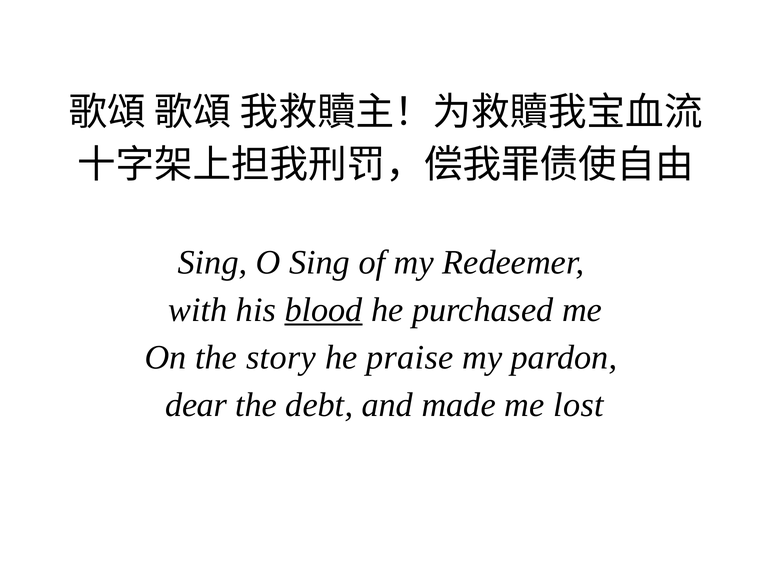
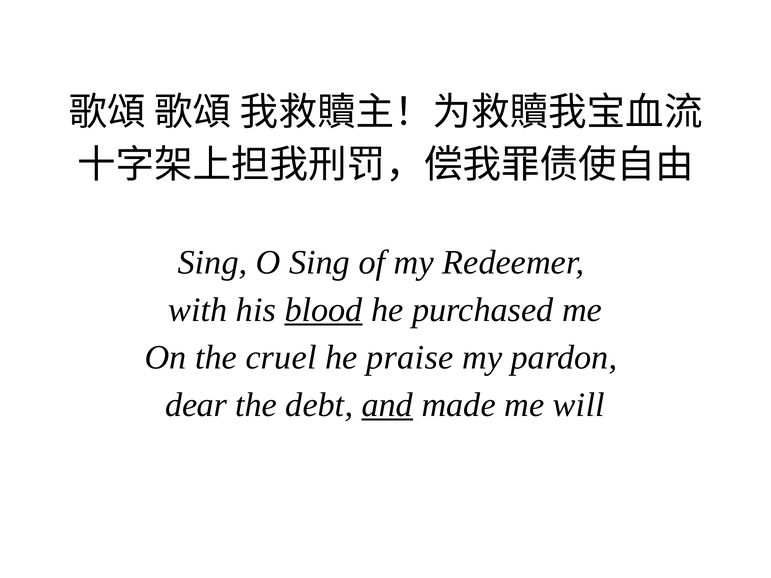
story: story -> cruel (281, 358)
and underline: none -> present (387, 405)
lost: lost -> will (579, 405)
